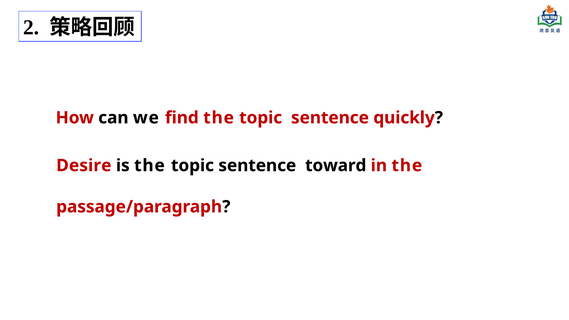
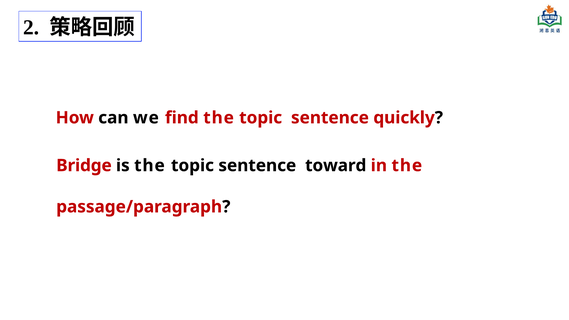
Desire: Desire -> Bridge (84, 166)
